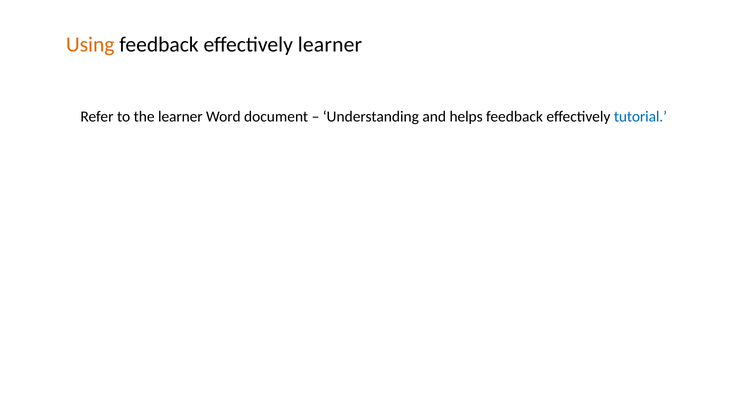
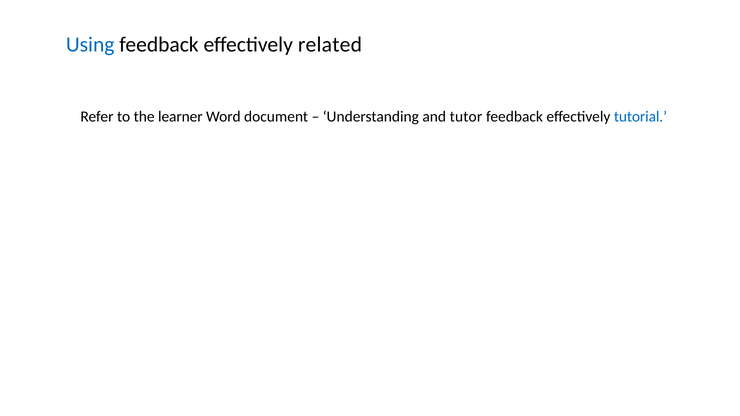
Using colour: orange -> blue (90, 45)
effectively learner: learner -> related (330, 45)
helps: helps -> tutor (466, 117)
